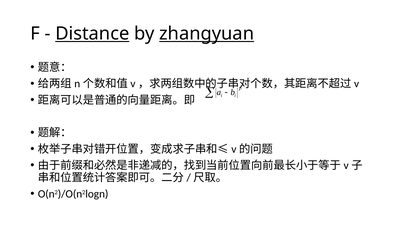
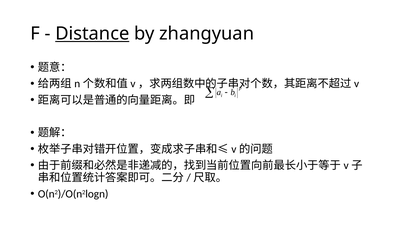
zhangyuan underline: present -> none (207, 34)
